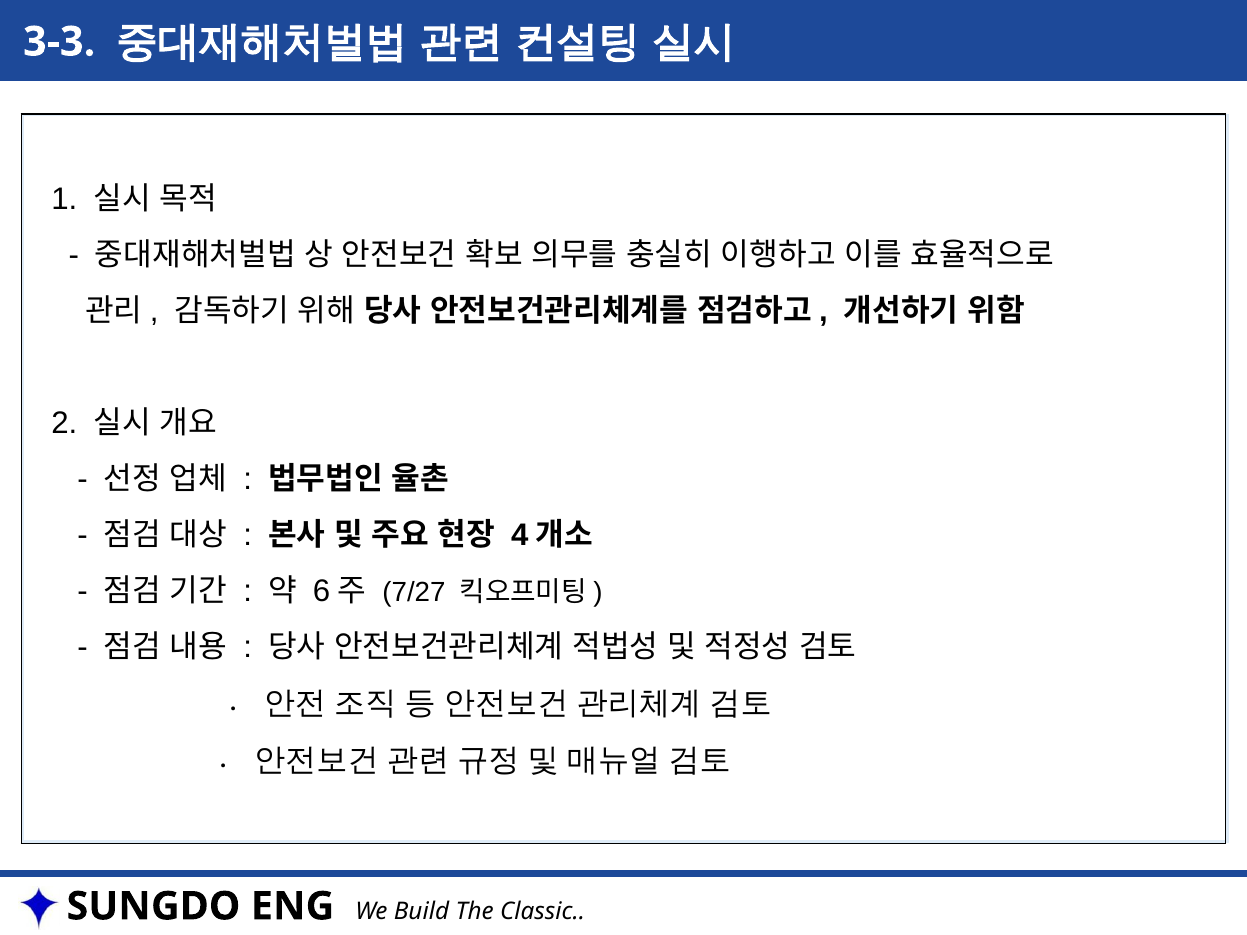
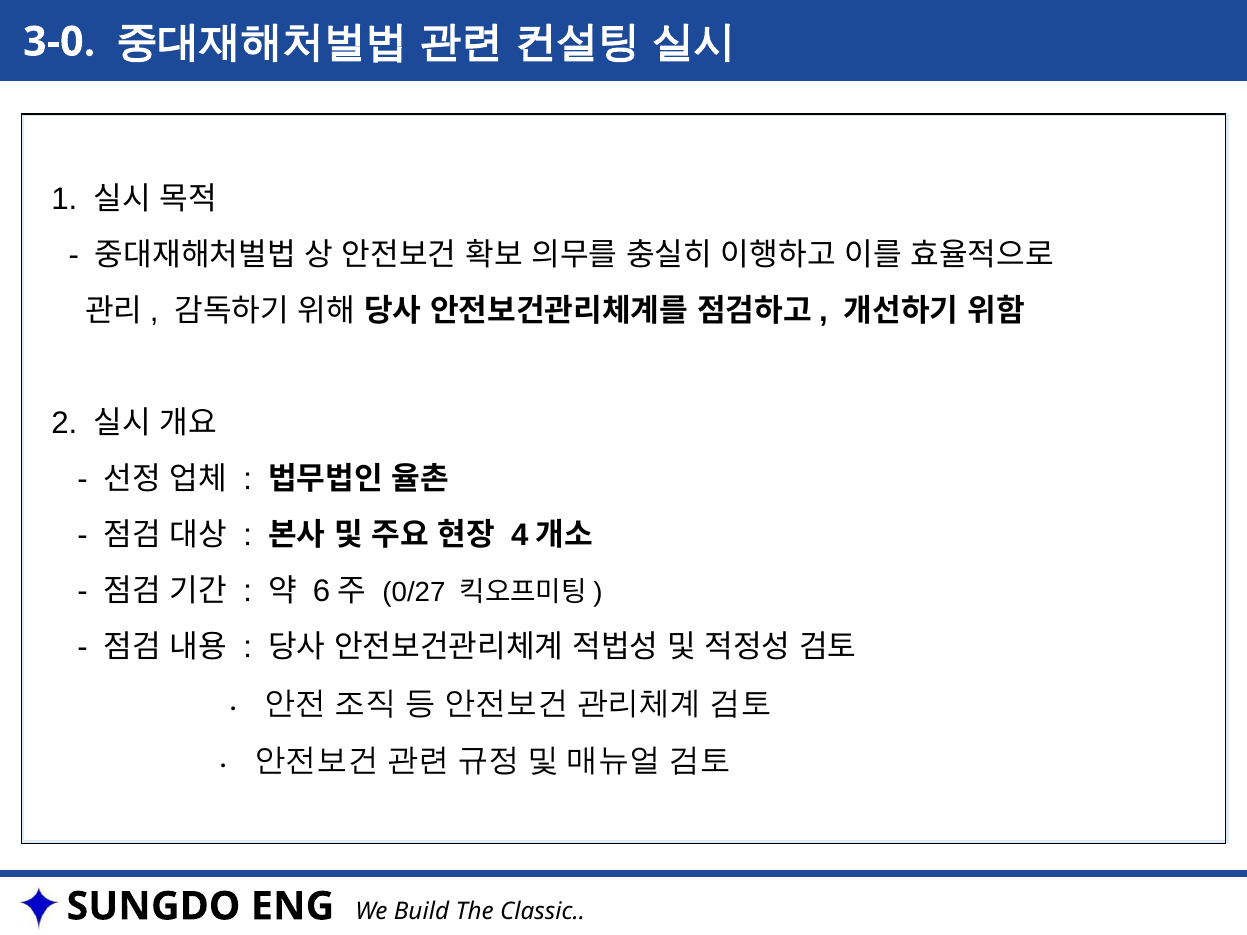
3-3: 3-3 -> 3-0 (59, 42)
7/27: 7/27 -> 0/27 (414, 593)
